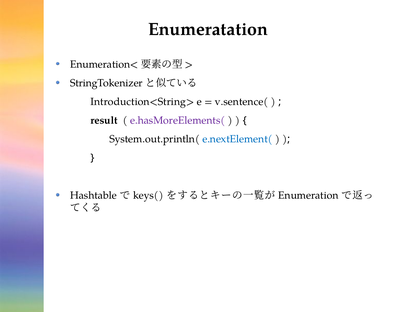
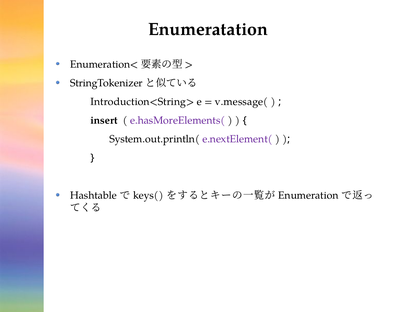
v.sentence(: v.sentence( -> v.message( (242, 102)
result: result -> insert (104, 120)
e.nextElement( colour: blue -> purple (237, 139)
